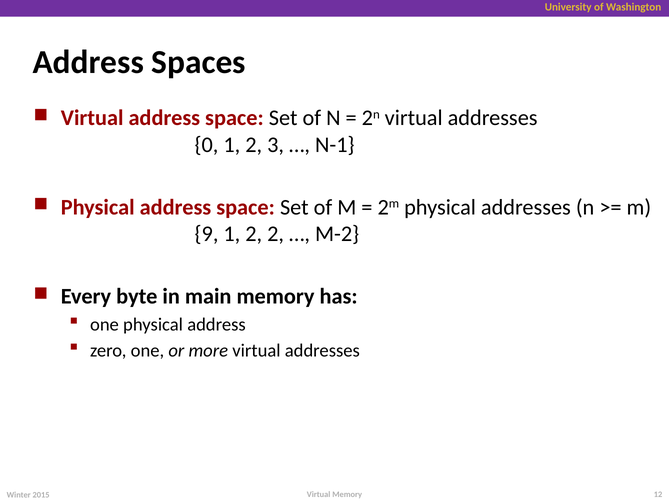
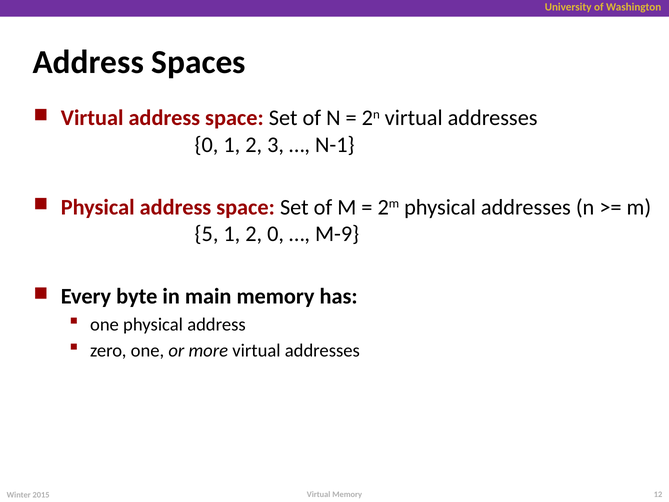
9: 9 -> 5 (207, 234)
2 2: 2 -> 0 (276, 234)
M-2: M-2 -> M-9 (337, 234)
